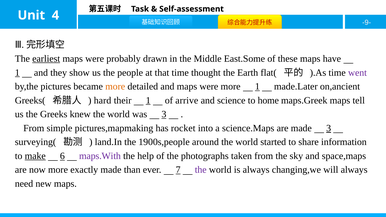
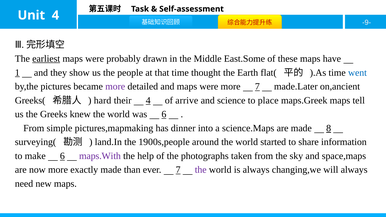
went colour: purple -> blue (357, 73)
more colour: orange -> purple (115, 87)
more 1: 1 -> 7 (257, 87)
their 1: 1 -> 4 (148, 100)
home: home -> place (268, 100)
was 3: 3 -> 6 (164, 114)
rocket: rocket -> dinner (183, 128)
made 3: 3 -> 8 (329, 128)
make underline: present -> none (35, 156)
